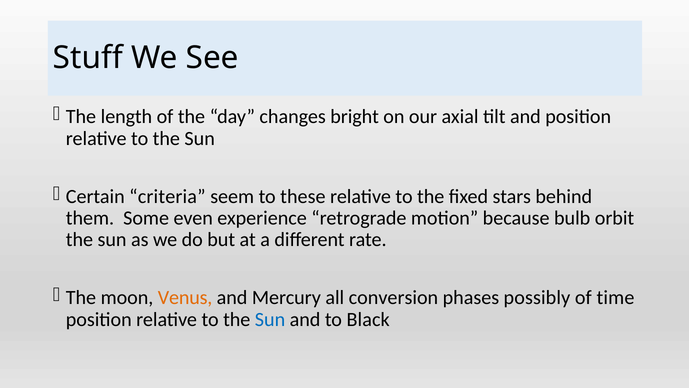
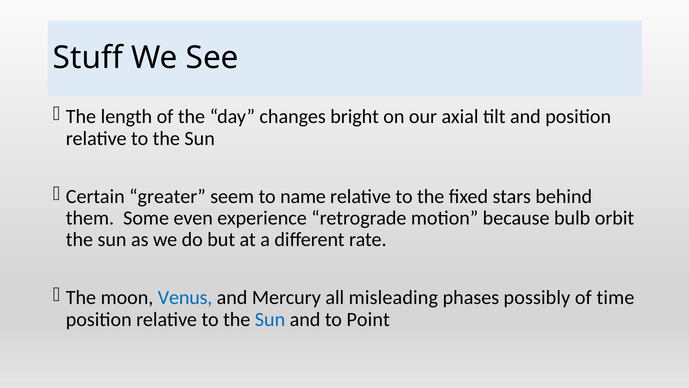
criteria: criteria -> greater (167, 196)
these: these -> name (303, 196)
Venus colour: orange -> blue (185, 297)
conversion: conversion -> misleading (393, 297)
Black: Black -> Point (368, 319)
